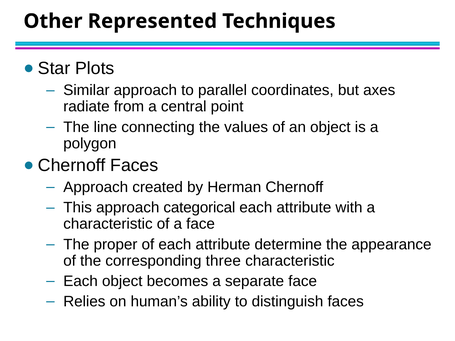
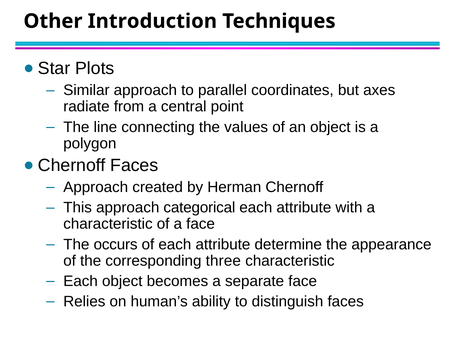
Represented: Represented -> Introduction (152, 21)
proper: proper -> occurs (116, 245)
